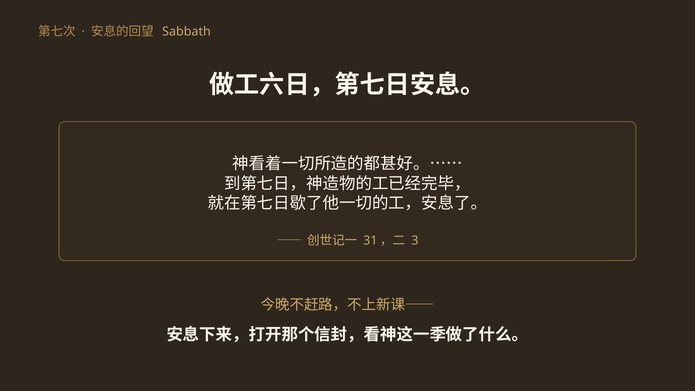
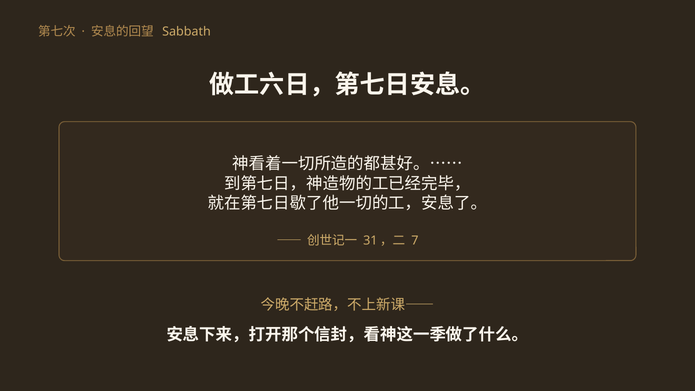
3: 3 -> 7 (415, 241)
